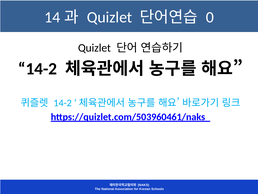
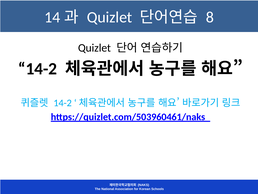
0: 0 -> 8 (210, 17)
